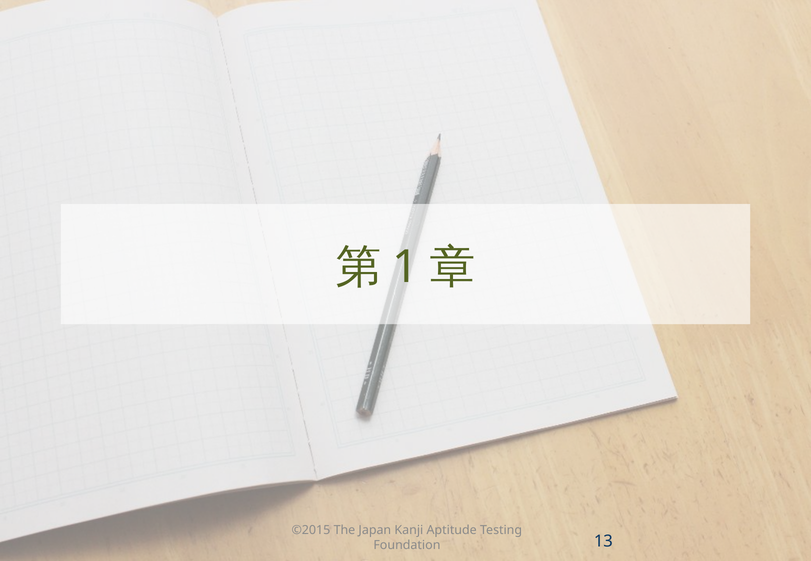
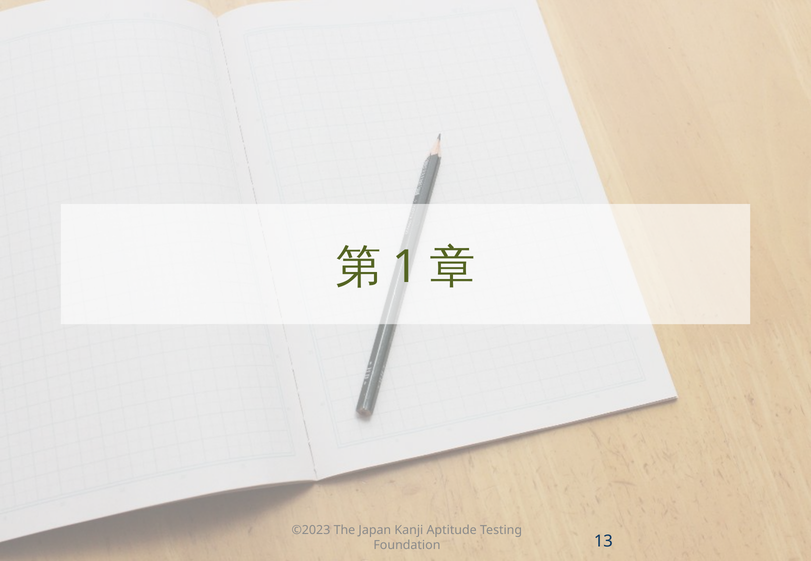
©2015: ©2015 -> ©2023 (311, 531)
